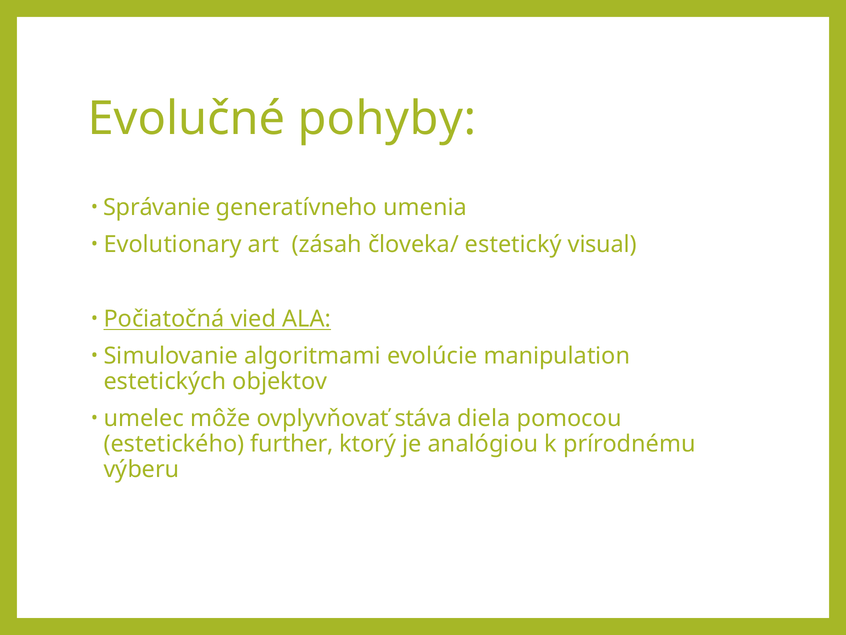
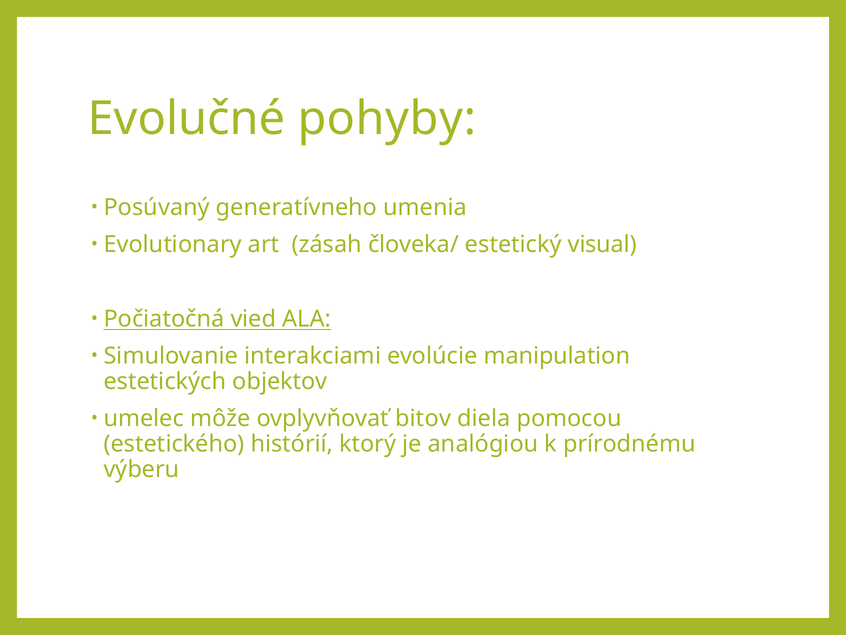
Správanie: Správanie -> Posúvaný (157, 207)
algoritmami: algoritmami -> interakciami (313, 356)
stáva: stáva -> bitov (423, 418)
further: further -> histórií (292, 444)
